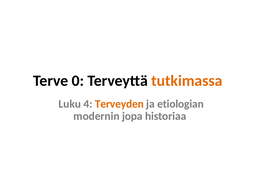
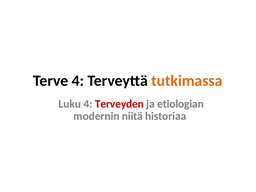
Terve 0: 0 -> 4 (78, 81)
Terveyden colour: orange -> red (119, 104)
jopa: jopa -> niitä (132, 116)
